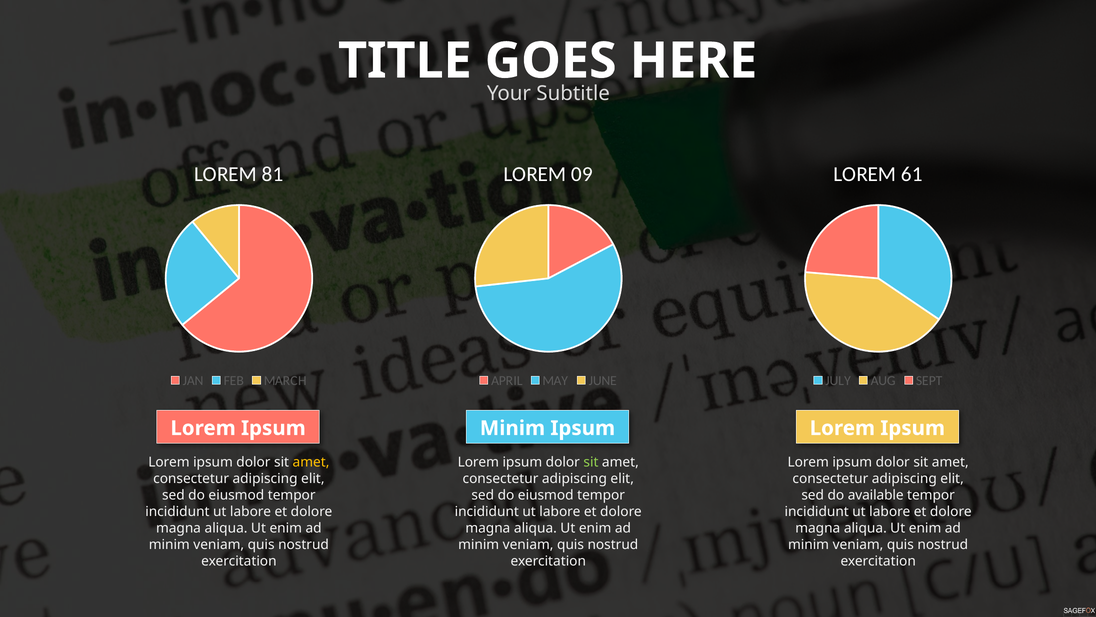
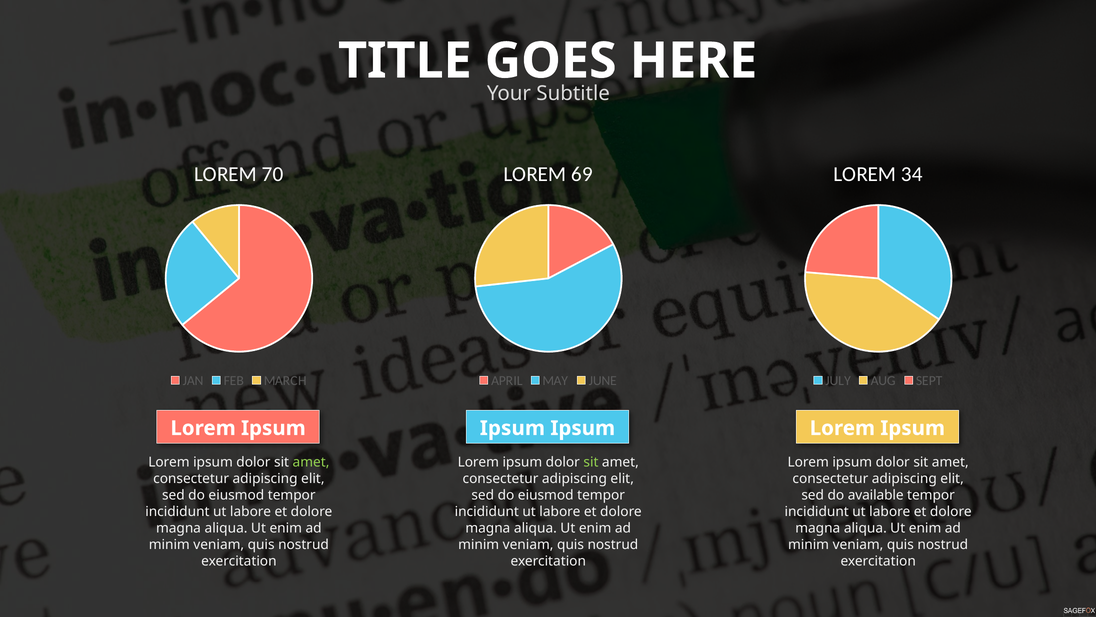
81: 81 -> 70 (272, 174)
09: 09 -> 69 (582, 174)
61: 61 -> 34 (912, 174)
Minim: Minim -> Ipsum (512, 428)
amet colour: yellow -> light green (311, 462)
